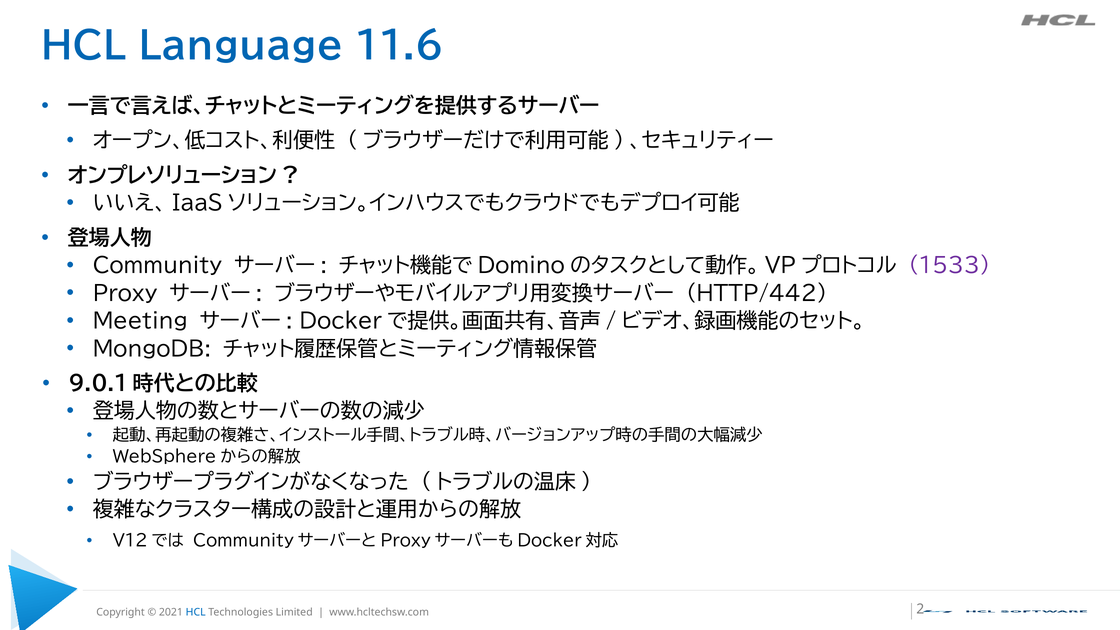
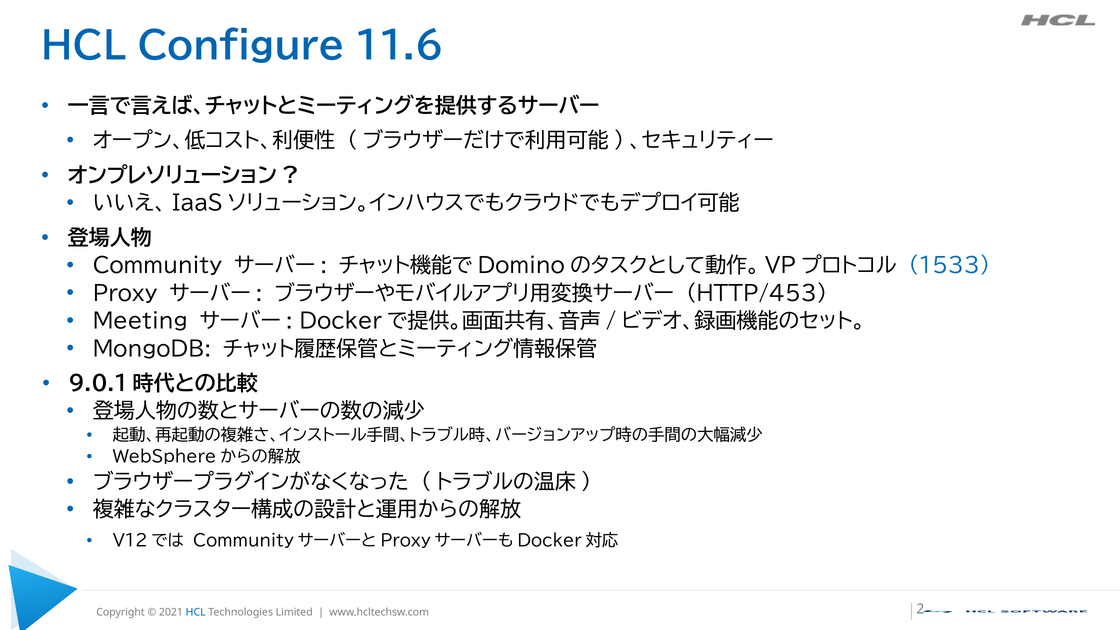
Language: Language -> Configure (241, 46)
1533 colour: purple -> blue (949, 266)
HTTP/442: HTTP/442 -> HTTP/453 (757, 294)
